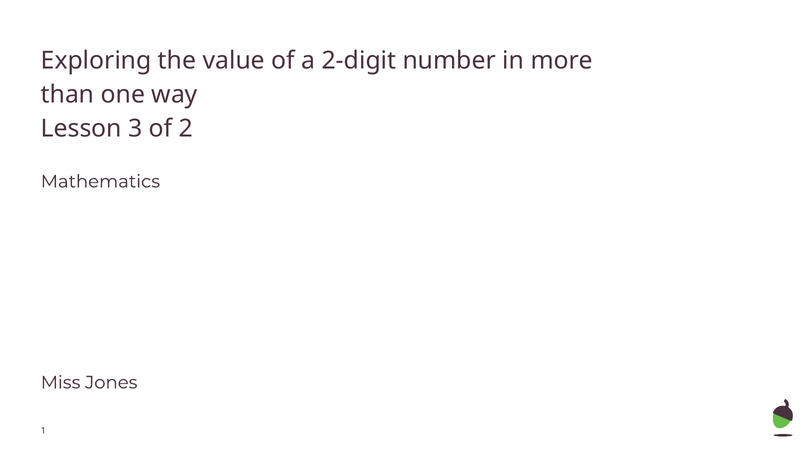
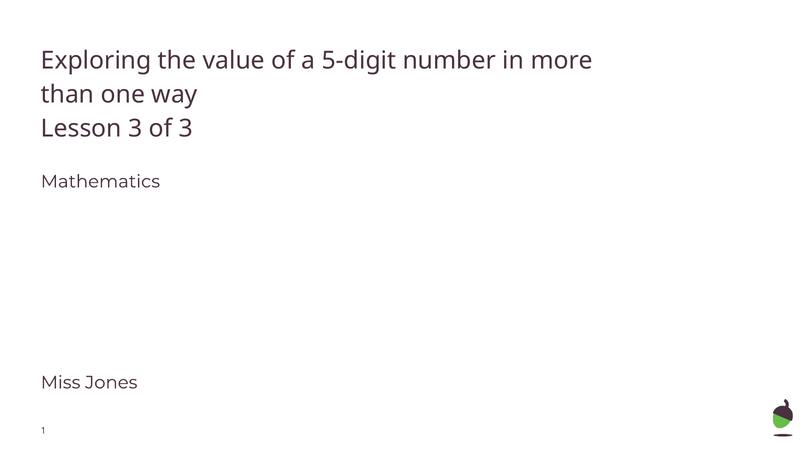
2-digit: 2-digit -> 5-digit (359, 61)
of 2: 2 -> 3 (186, 129)
